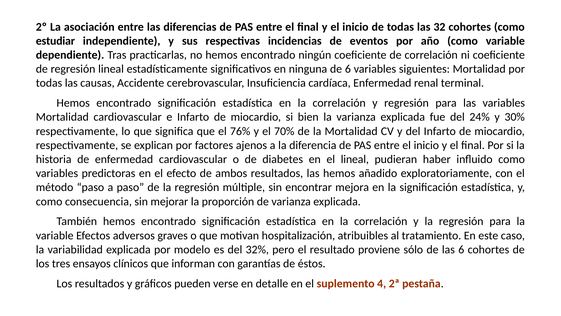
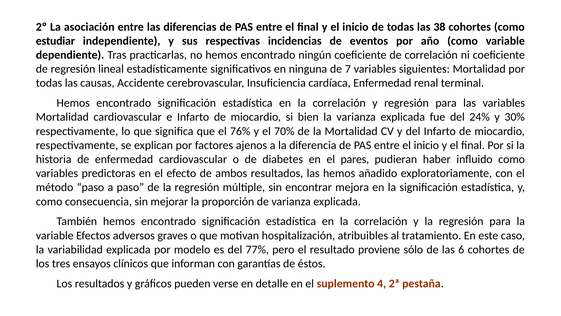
32: 32 -> 38 (439, 27)
de 6: 6 -> 7 (348, 69)
el lineal: lineal -> pares (355, 159)
32%: 32% -> 77% (257, 249)
